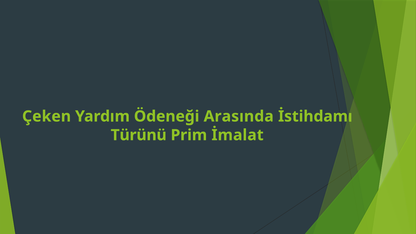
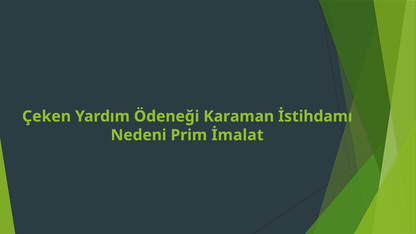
Arasında: Arasında -> Karaman (239, 116)
Türünü: Türünü -> Nedeni (139, 135)
